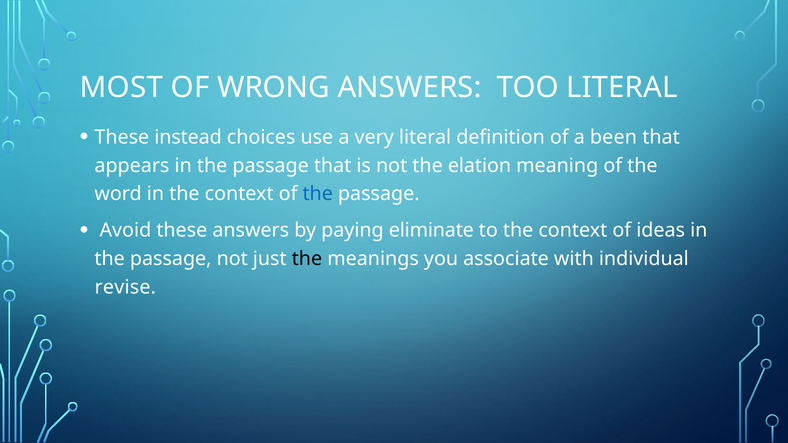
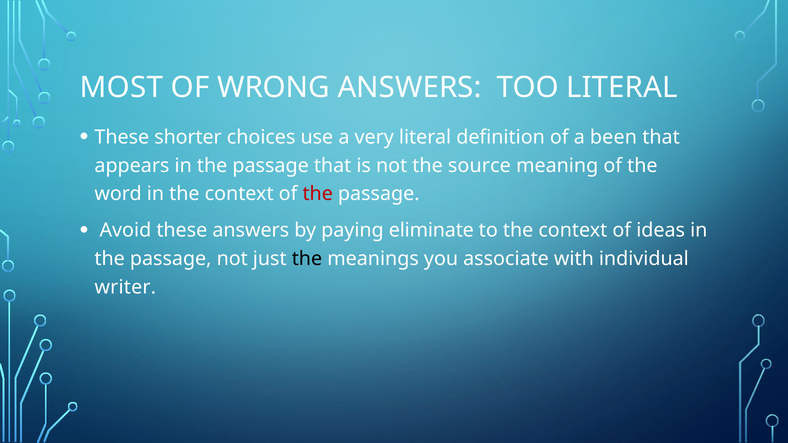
instead: instead -> shorter (188, 137)
elation: elation -> source (479, 166)
the colour: blue -> red (318, 194)
revise: revise -> writer (125, 287)
